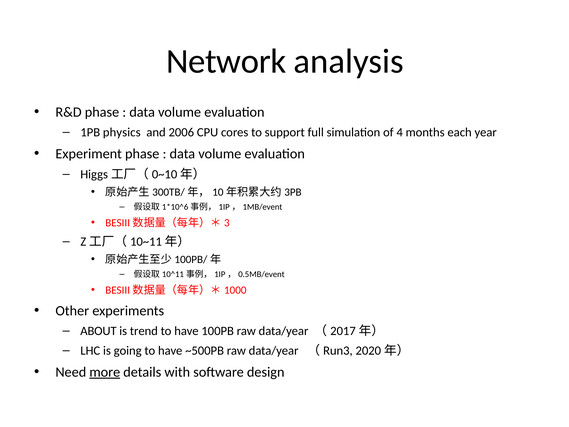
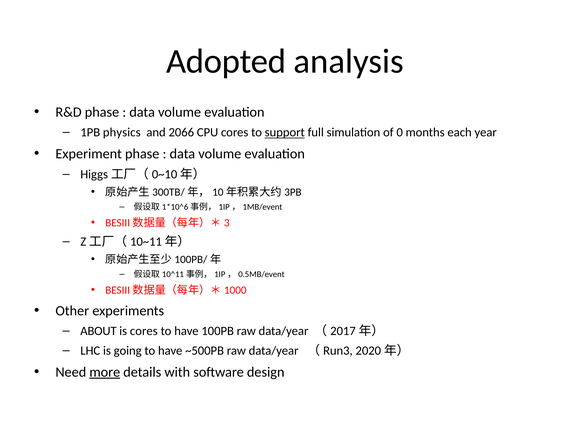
Network: Network -> Adopted (226, 61)
2006: 2006 -> 2066 (181, 132)
support underline: none -> present (285, 132)
4: 4 -> 0 (400, 132)
is trend: trend -> cores (144, 331)
